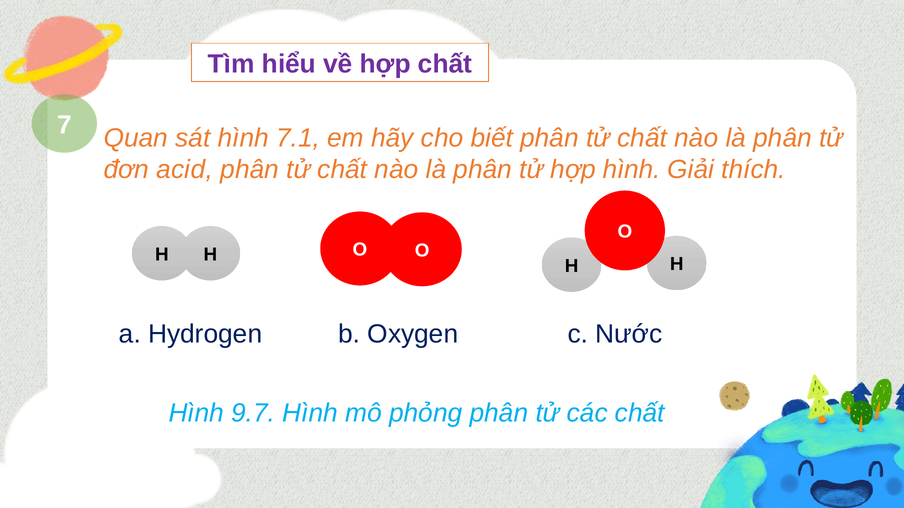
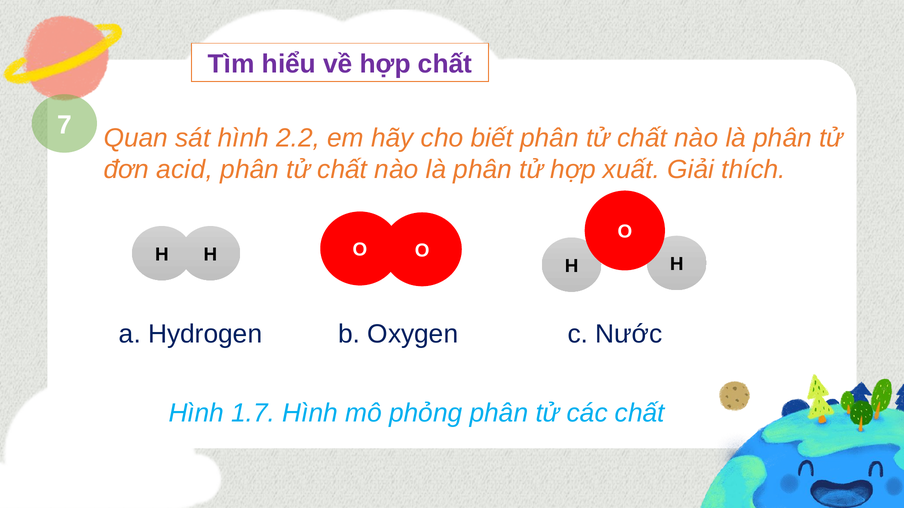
7.1: 7.1 -> 2.2 (298, 138)
hợp hình: hình -> xuất (631, 170)
9.7: 9.7 -> 1.7 (253, 413)
